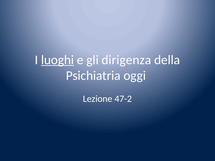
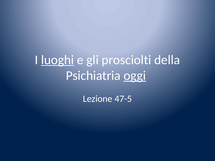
dirigenza: dirigenza -> prosciolti (126, 60)
oggi underline: none -> present (135, 76)
47-2: 47-2 -> 47-5 (123, 99)
